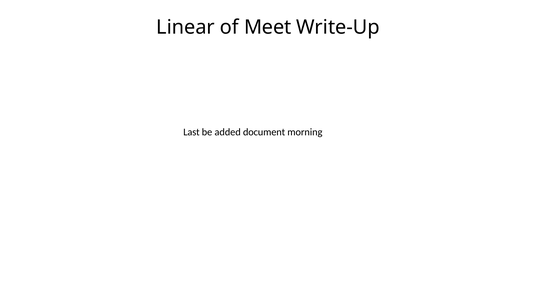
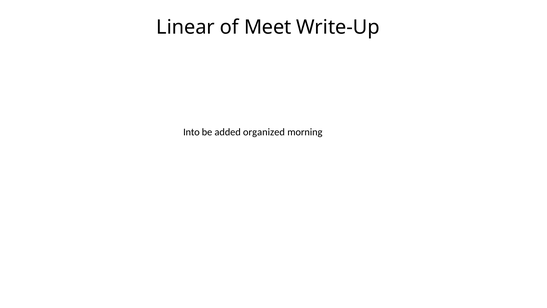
Last: Last -> Into (191, 132)
document: document -> organized (264, 132)
